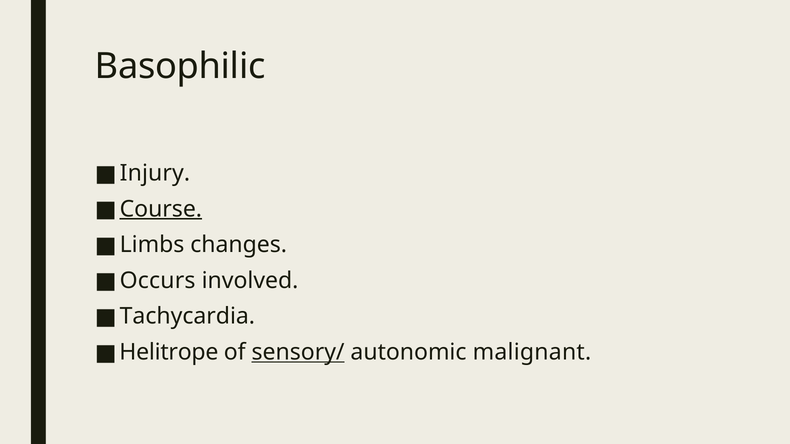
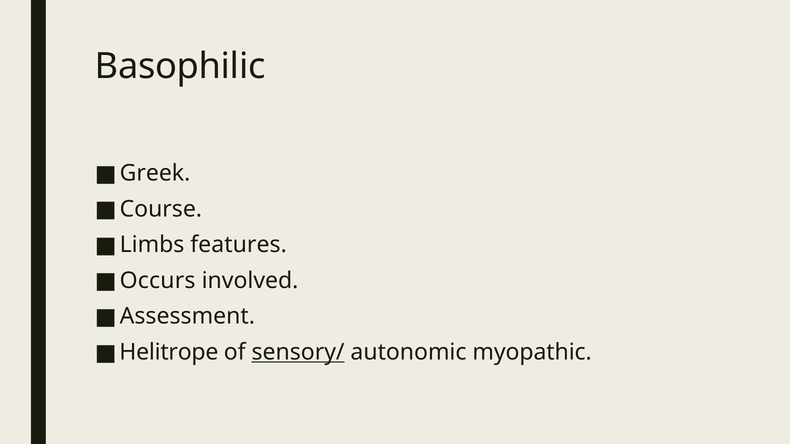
Injury: Injury -> Greek (155, 173)
Course underline: present -> none (161, 209)
changes: changes -> features (239, 245)
Tachycardia: Tachycardia -> Assessment (187, 317)
malignant: malignant -> myopathic (532, 352)
